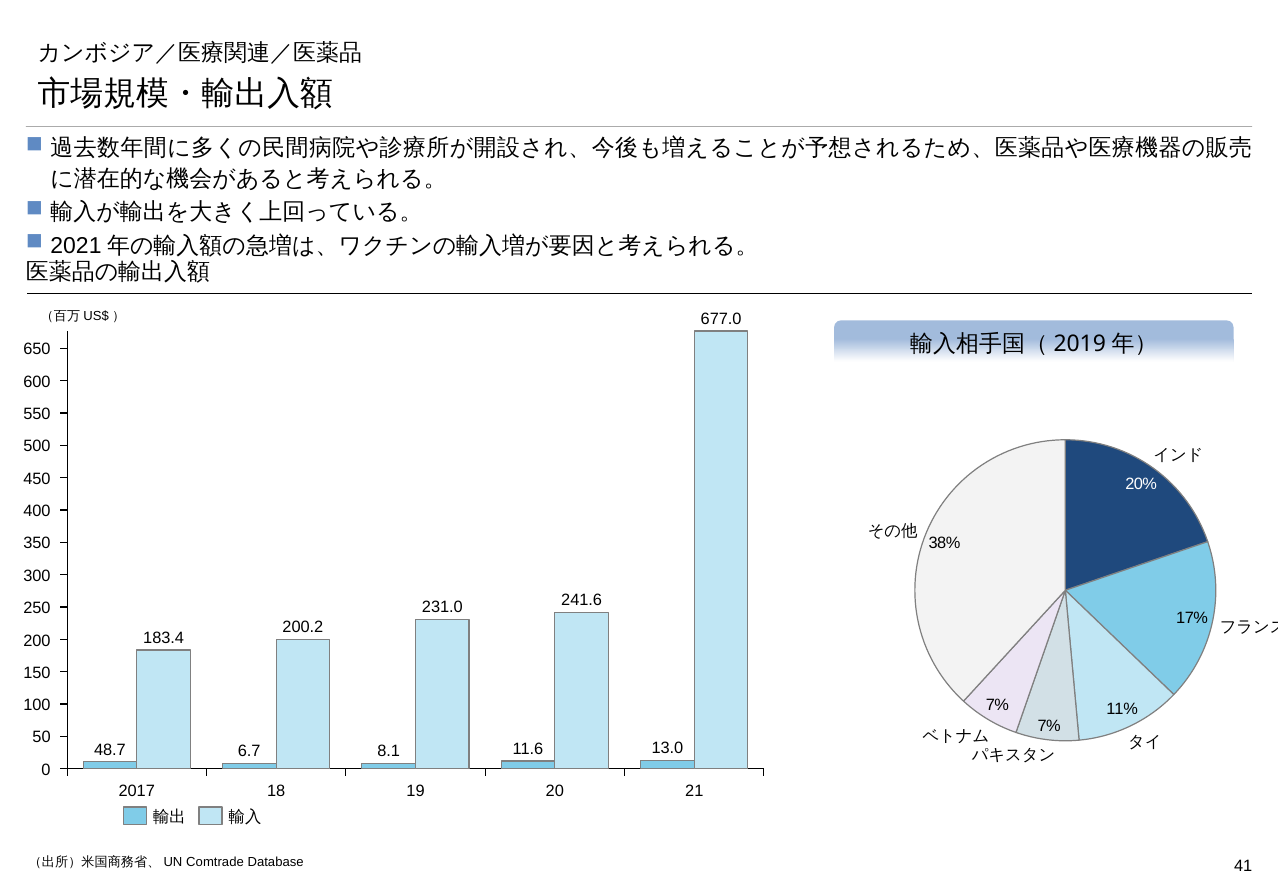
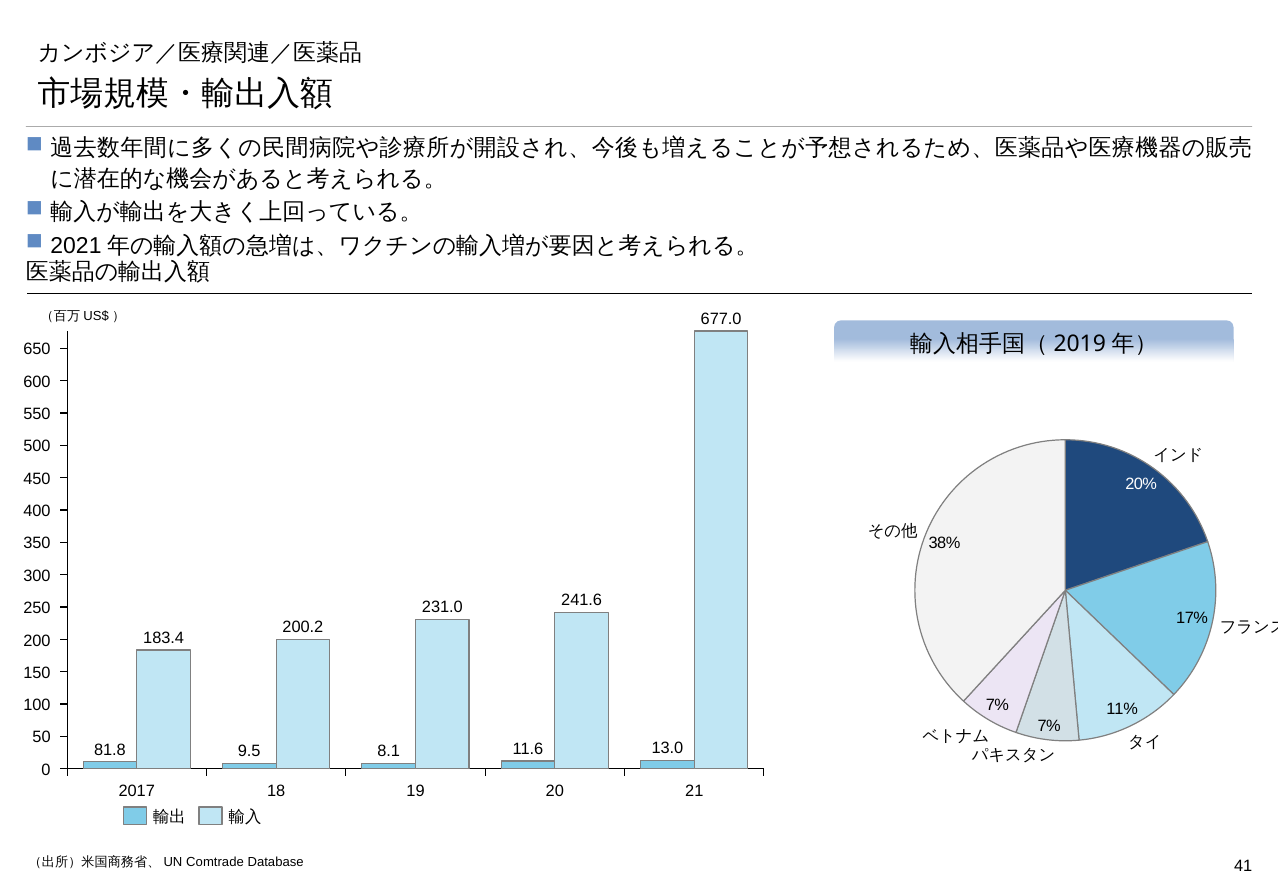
48.7: 48.7 -> 81.8 (110, 750)
6.7: 6.7 -> 9.5 (249, 751)
